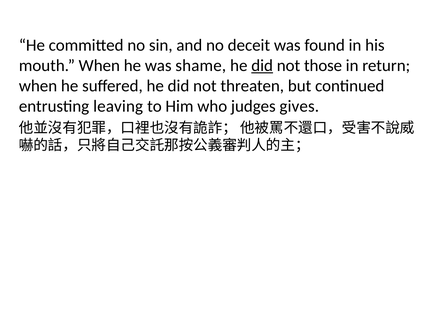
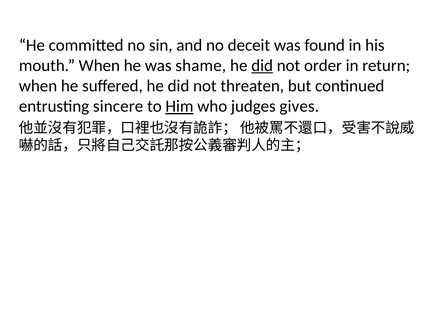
those: those -> order (323, 66)
leaving: leaving -> sincere (118, 106)
Him underline: none -> present (179, 106)
